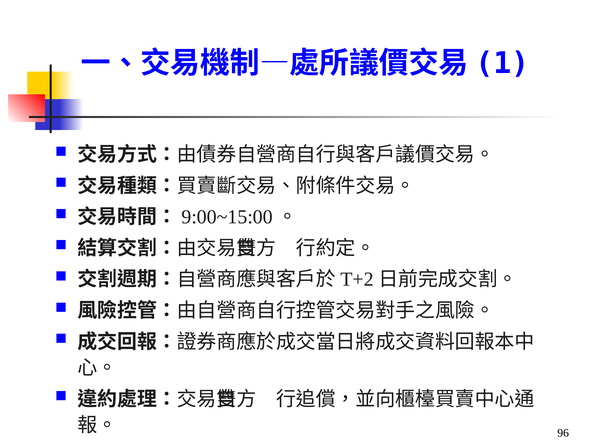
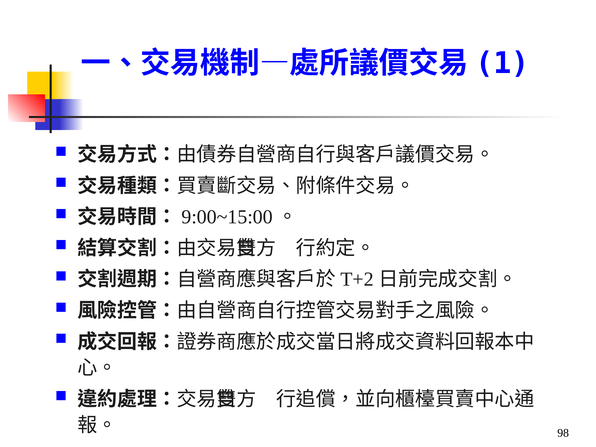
96: 96 -> 98 (563, 433)
